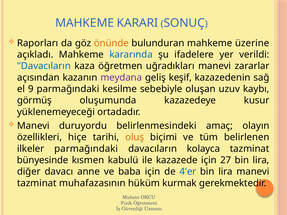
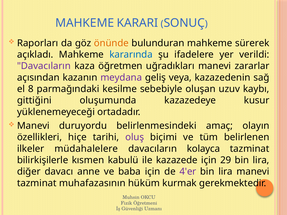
üzerine: üzerine -> sürerek (252, 43)
Davacıların colour: blue -> purple (44, 66)
keşif: keşif -> veya (180, 78)
9: 9 -> 8 (31, 89)
görmüş: görmüş -> gittiğini (34, 101)
oluş colour: orange -> purple (135, 137)
ilkeler parmağındaki: parmağındaki -> müdahalelere (86, 149)
bünyesinde: bünyesinde -> bilirkişilerle (43, 160)
27: 27 -> 29 (226, 160)
4'er colour: blue -> purple (188, 172)
